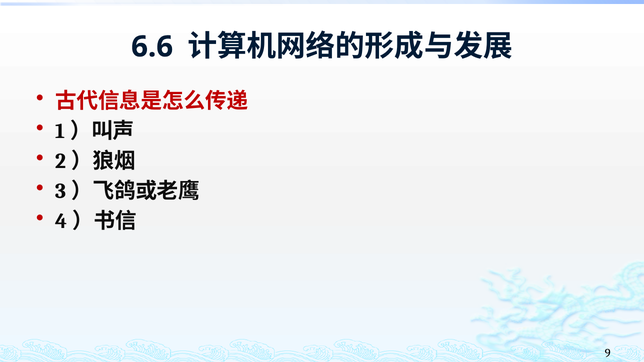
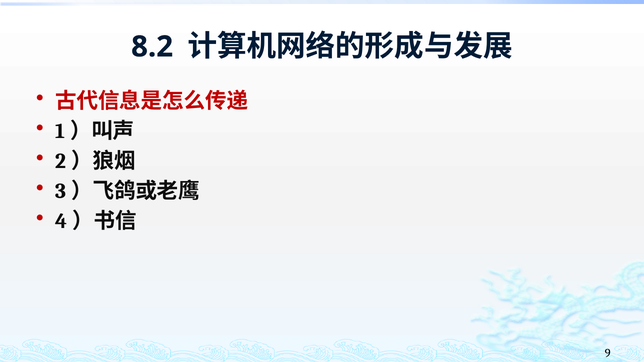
6.6: 6.6 -> 8.2 (152, 47)
